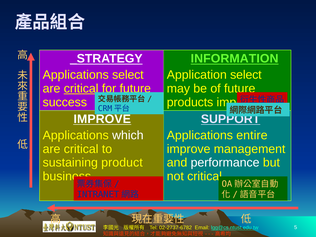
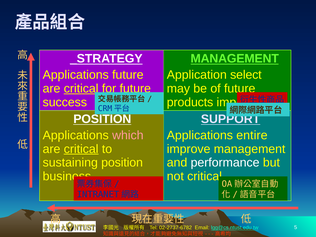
INFORMATION: INFORMATION -> MANAGEMENT (235, 59)
Applications select: select -> future (128, 75)
IMPROVE: IMPROVE -> POSITION (102, 119)
which colour: white -> pink (128, 135)
critical underline: none -> present (81, 149)
sustaining product: product -> position (122, 163)
